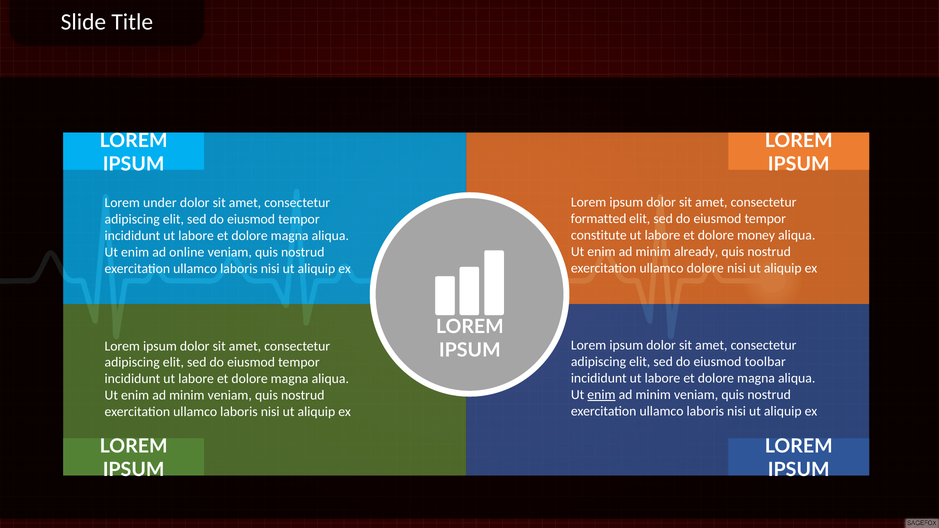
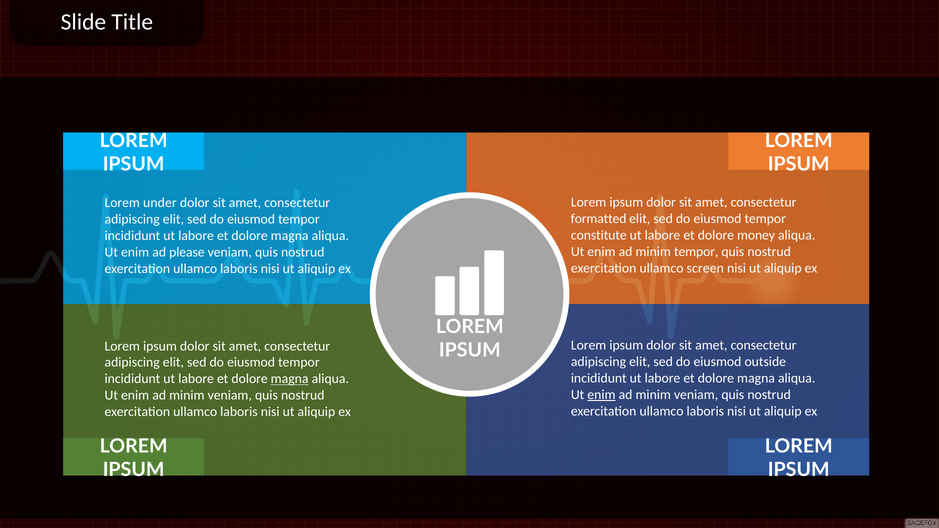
minim already: already -> tempor (696, 252)
online: online -> please (187, 252)
ullamco dolore: dolore -> screen (705, 268)
toolbar: toolbar -> outside (765, 362)
magna underline: none -> present (290, 379)
